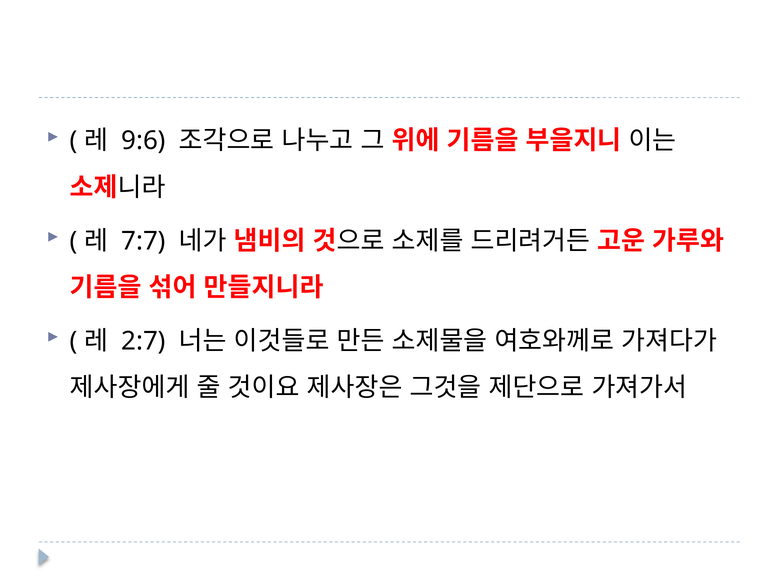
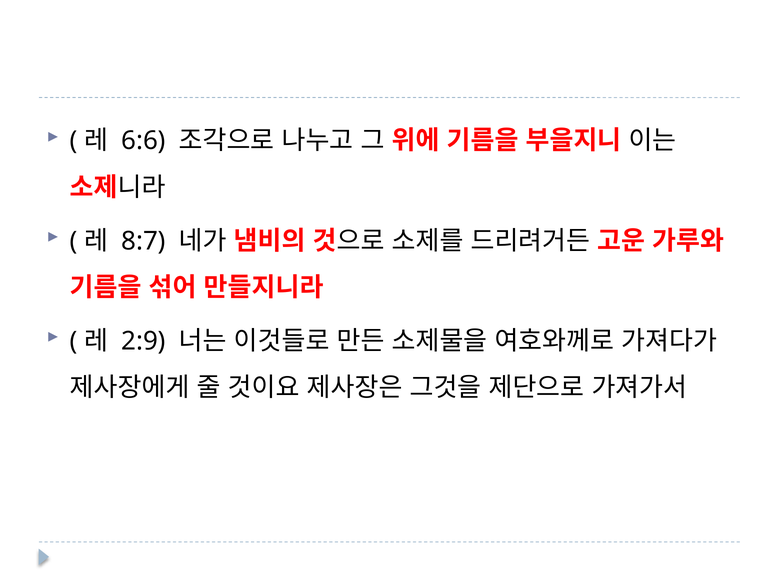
9:6: 9:6 -> 6:6 (144, 141)
7:7: 7:7 -> 8:7 (144, 241)
2:7: 2:7 -> 2:9 (144, 341)
